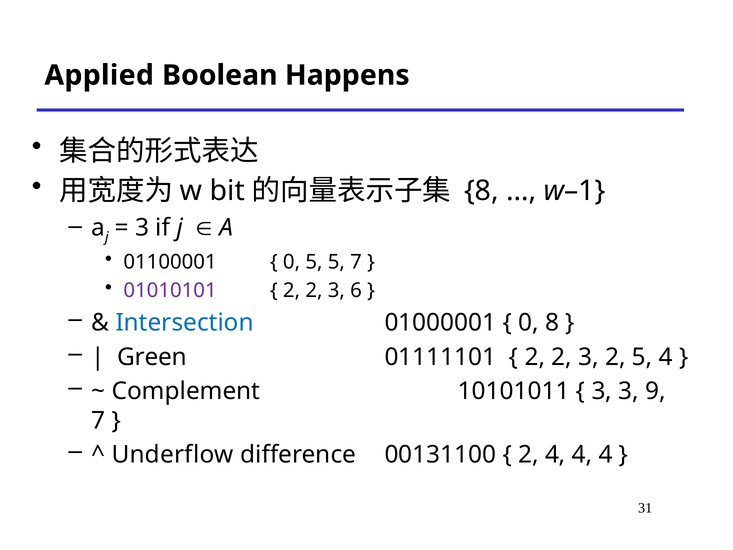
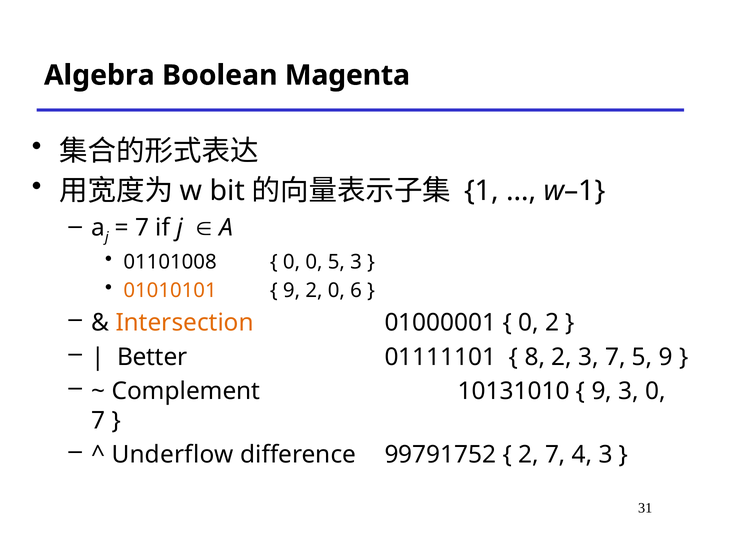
Applied: Applied -> Algebra (99, 75)
Happens: Happens -> Magenta (347, 75)
8: 8 -> 1 (481, 191)
3: 3 -> 7 (142, 227)
01100001: 01100001 -> 01101008 (170, 262)
0 5: 5 -> 0 (314, 262)
5 7: 7 -> 3 (356, 262)
01010101 colour: purple -> orange (170, 291)
2: 2 -> 9 (292, 291)
3: 3 -> 0 (336, 291)
Intersection colour: blue -> orange (185, 323)
0 8: 8 -> 2 (552, 323)
Green: Green -> Better (152, 357)
2: 2 -> 8 (535, 357)
3 2: 2 -> 7 (615, 357)
5 4: 4 -> 9 (666, 357)
10101011: 10101011 -> 10131010 (514, 391)
3: 3 -> 9 (602, 391)
3 9: 9 -> 0 (655, 391)
00131100: 00131100 -> 99791752 (440, 455)
2 4: 4 -> 7 (555, 455)
4: 4 -> 3 (606, 455)
